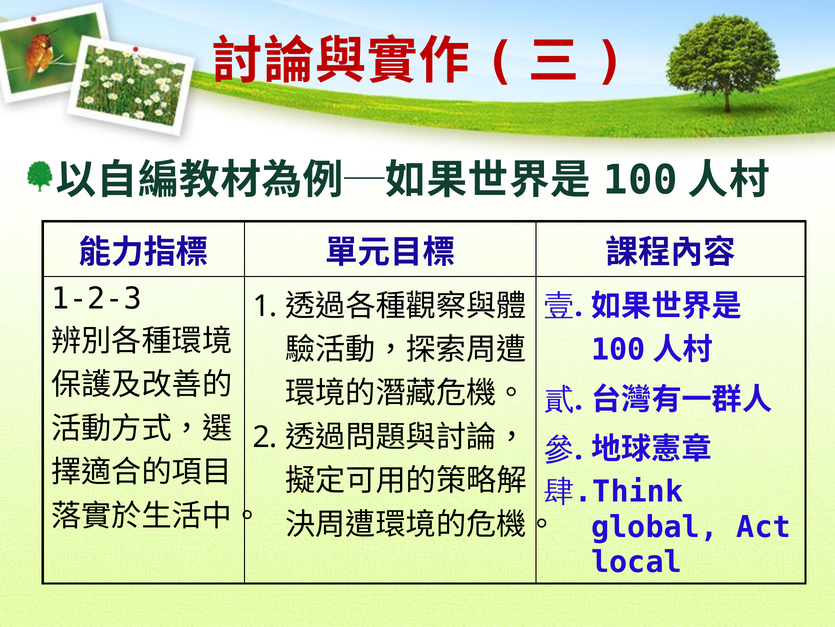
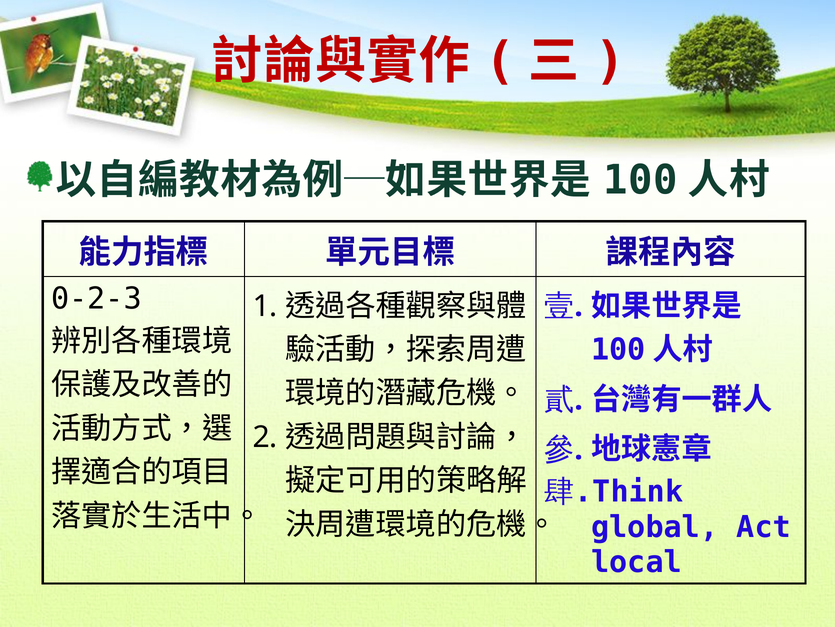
1-2-3: 1-2-3 -> 0-2-3 (96, 299)
